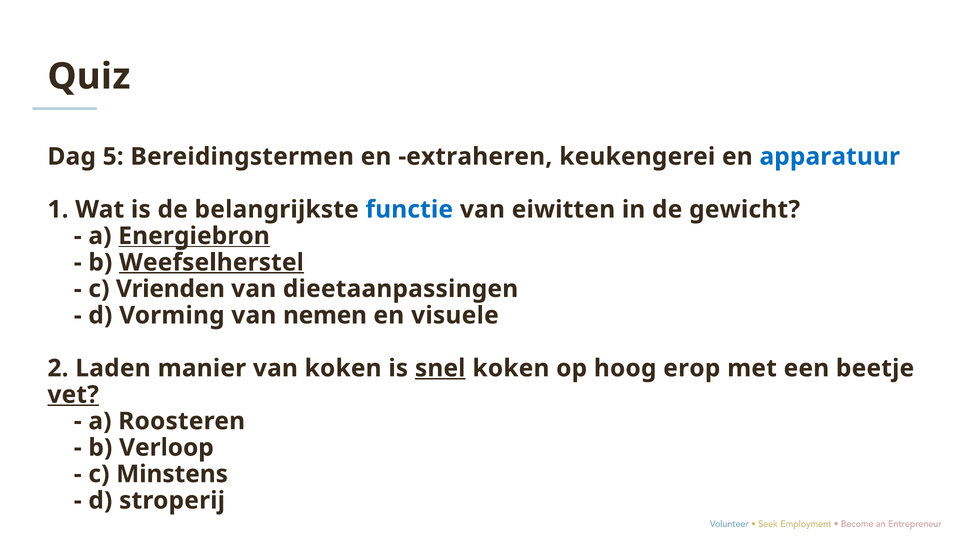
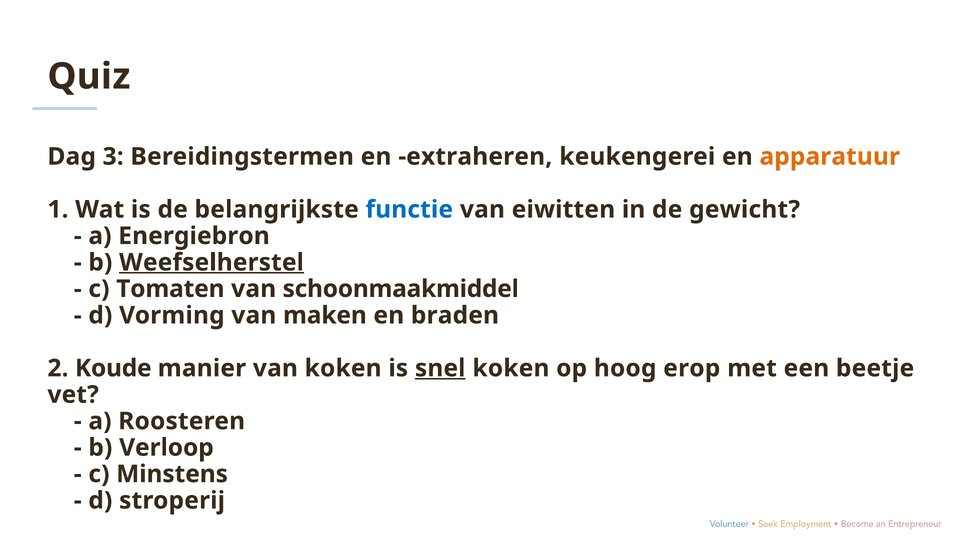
5: 5 -> 3 (113, 157)
apparatuur colour: blue -> orange (830, 157)
Energiebron underline: present -> none (194, 236)
Vrienden: Vrienden -> Tomaten (170, 289)
dieetaanpassingen: dieetaanpassingen -> schoonmaakmiddel (401, 289)
nemen: nemen -> maken (325, 315)
visuele: visuele -> braden (455, 315)
Laden: Laden -> Koude (113, 368)
vet underline: present -> none (73, 395)
